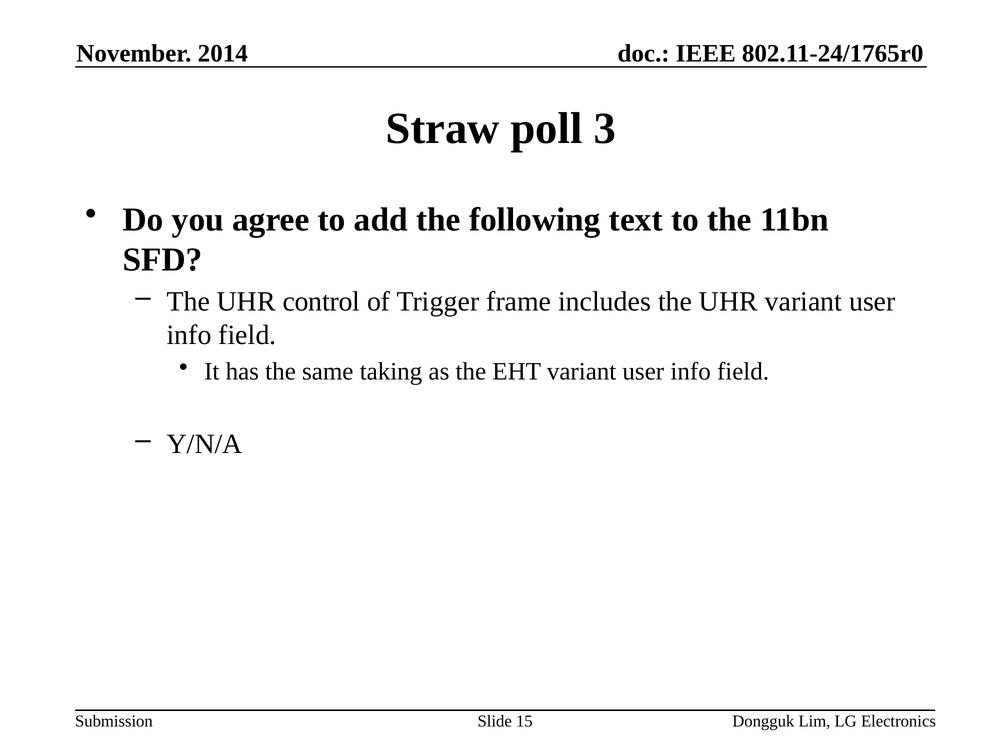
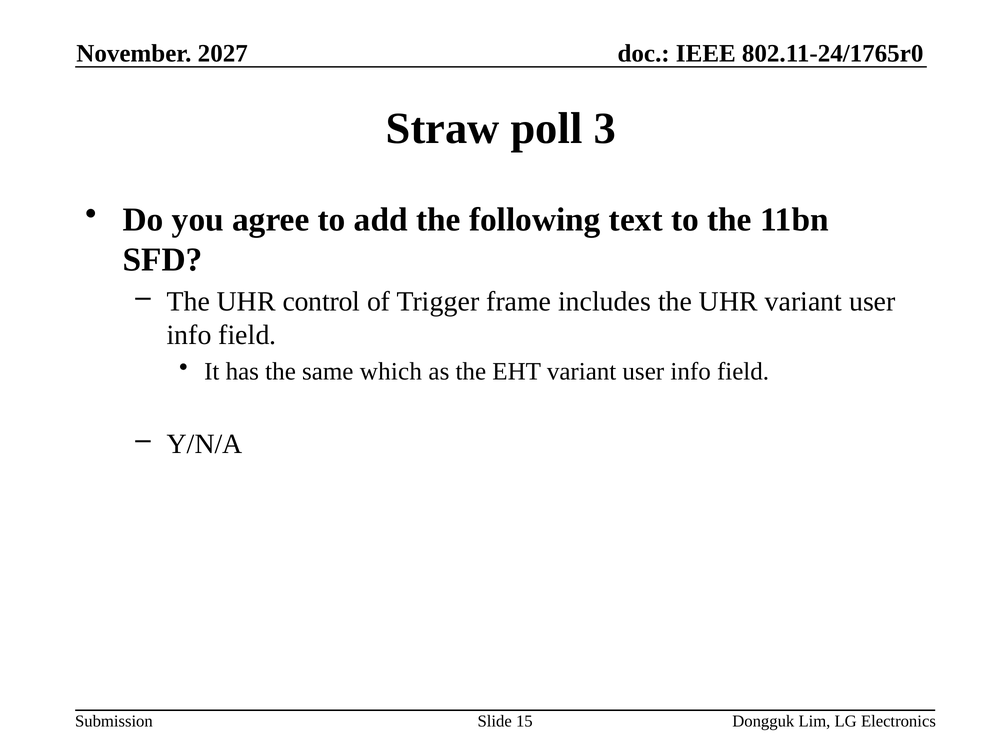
2014: 2014 -> 2027 (223, 53)
taking: taking -> which (391, 371)
